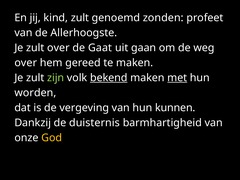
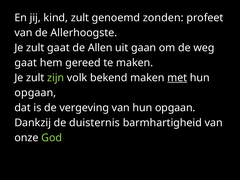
zult over: over -> gaat (58, 48)
Gaat: Gaat -> Allen (100, 48)
over: over -> gaat (26, 63)
bekend underline: present -> none (109, 78)
worden: worden -> opgaan (35, 93)
van hun kunnen: kunnen -> opgaan (175, 108)
God colour: yellow -> light green (52, 138)
